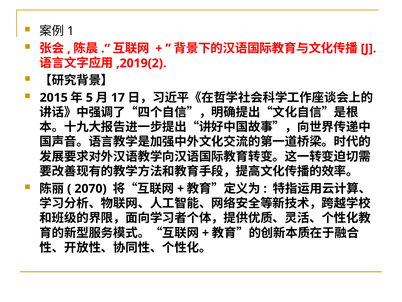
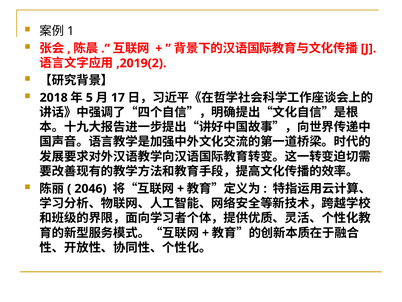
2015: 2015 -> 2018 (54, 97)
2070: 2070 -> 2046 (91, 188)
